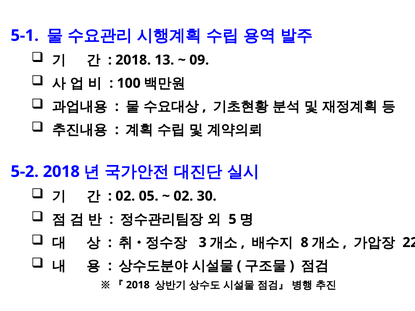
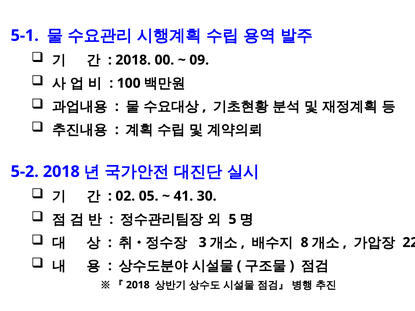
13: 13 -> 00 (164, 60)
02: 02 -> 41 (183, 196)
